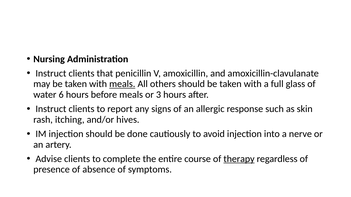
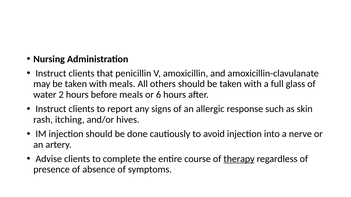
meals underline: present -> none (122, 84)
6: 6 -> 2 (61, 95)
3: 3 -> 6 (159, 95)
